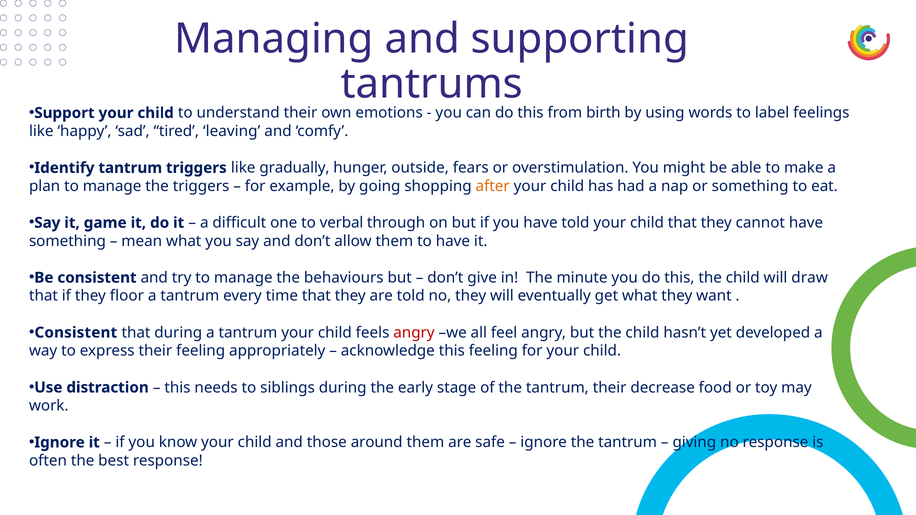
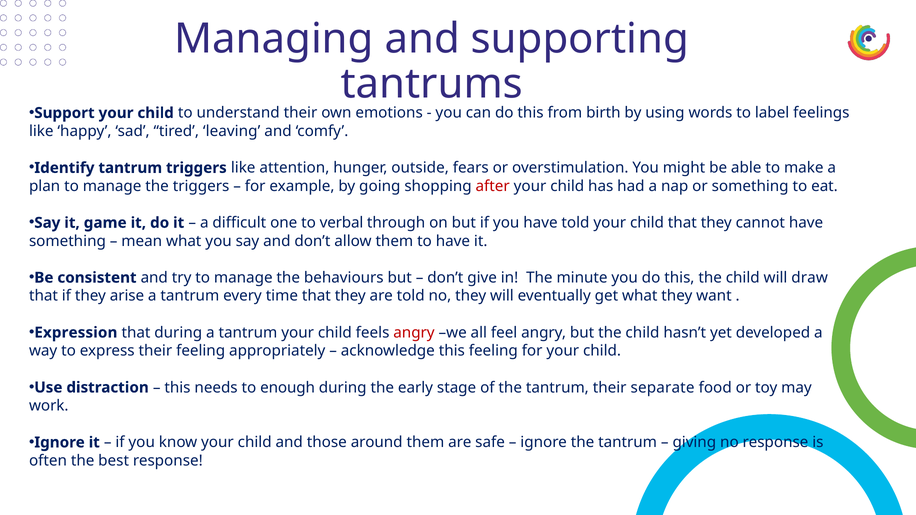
gradually: gradually -> attention (294, 168)
after colour: orange -> red (493, 186)
floor: floor -> arise (127, 296)
Consistent: Consistent -> Expression (76, 333)
siblings: siblings -> enough (288, 388)
decrease: decrease -> separate (663, 388)
